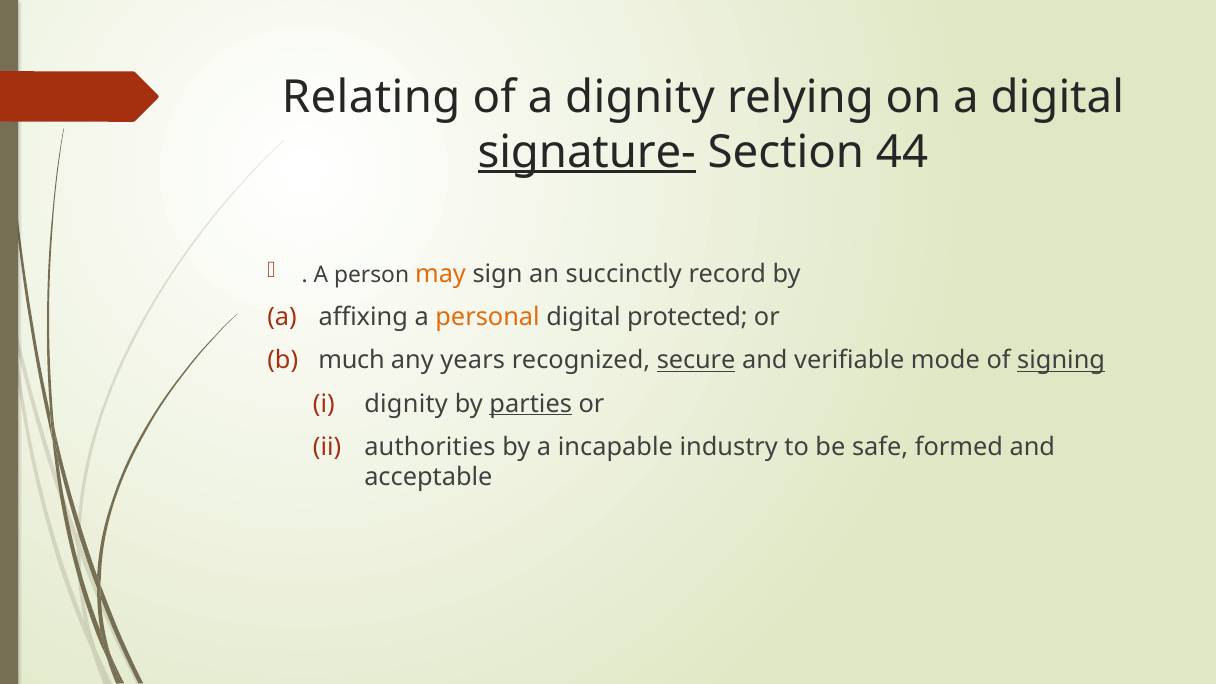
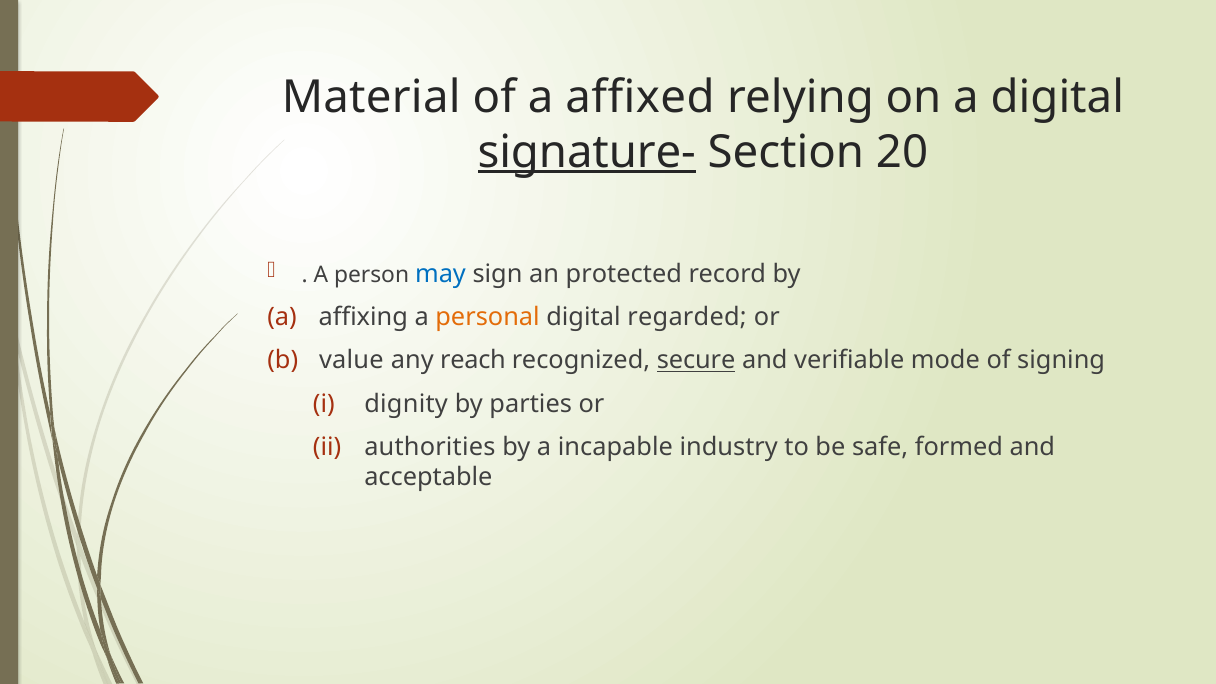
Relating: Relating -> Material (371, 97)
a dignity: dignity -> affixed (640, 97)
44: 44 -> 20 (902, 152)
may colour: orange -> blue (440, 274)
succinctly: succinctly -> protected (624, 274)
protected: protected -> regarded (687, 317)
much: much -> value (351, 361)
years: years -> reach (473, 361)
signing underline: present -> none (1061, 361)
parties underline: present -> none (531, 404)
